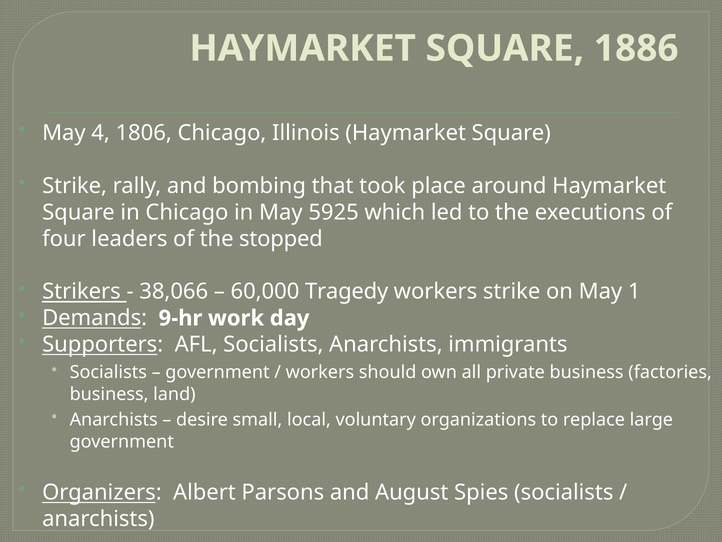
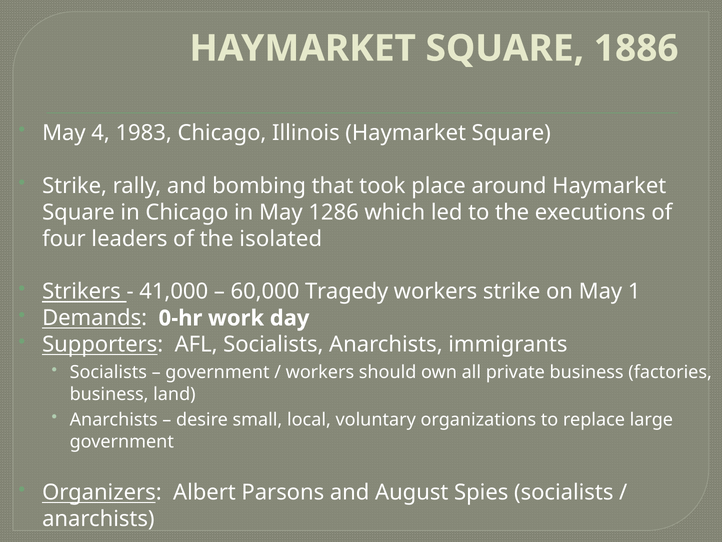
1806: 1806 -> 1983 (144, 133)
5925: 5925 -> 1286 (334, 212)
stopped: stopped -> isolated (281, 239)
38,066: 38,066 -> 41,000 (174, 291)
9-hr: 9-hr -> 0-hr (180, 318)
